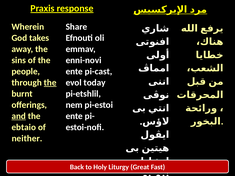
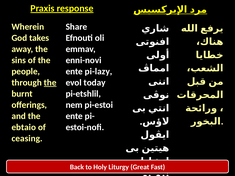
pi-cast: pi-cast -> pi-lazy (99, 72)
and underline: present -> none (19, 116)
neither: neither -> ceasing (27, 139)
